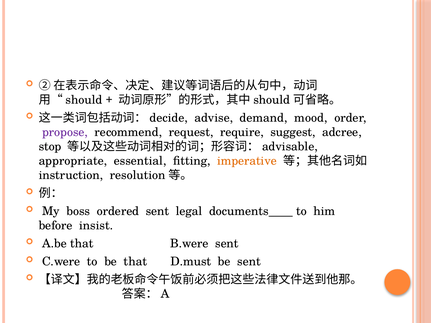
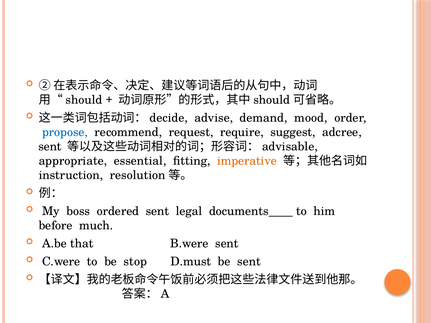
propose colour: purple -> blue (65, 132)
stop: stop -> sent (50, 147)
insist: insist -> much (96, 226)
be that: that -> stop (135, 262)
